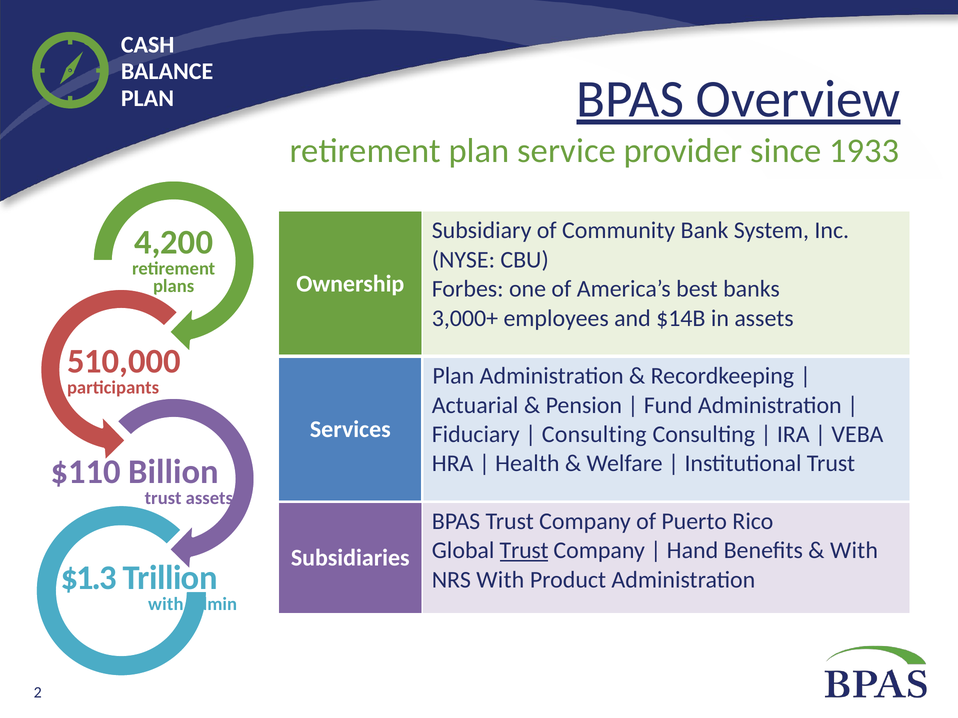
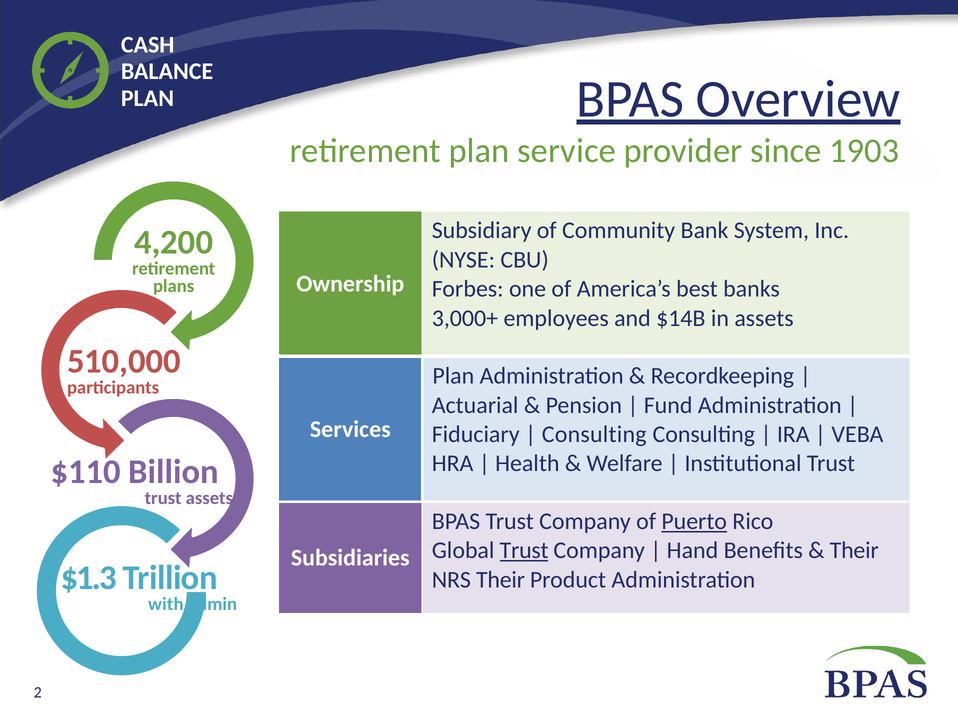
1933: 1933 -> 1903 (864, 151)
Puerto underline: none -> present (694, 522)
With: With -> Their (854, 551)
NRS With: With -> Their (501, 580)
